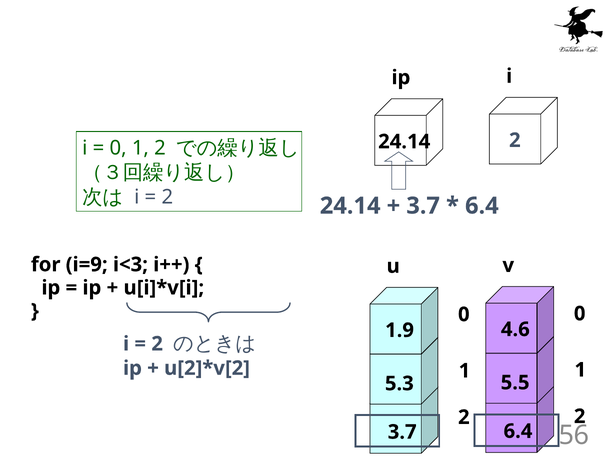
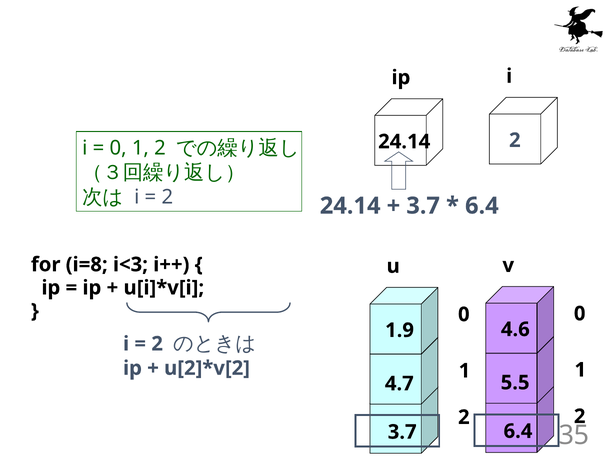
i=9: i=9 -> i=8 (87, 264)
5.3: 5.3 -> 4.7 (399, 383)
56: 56 -> 35 (574, 435)
